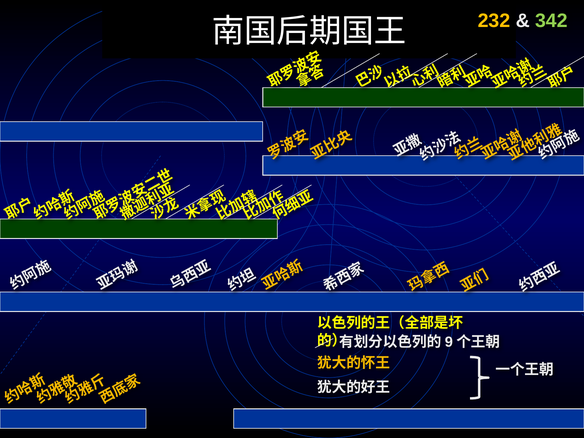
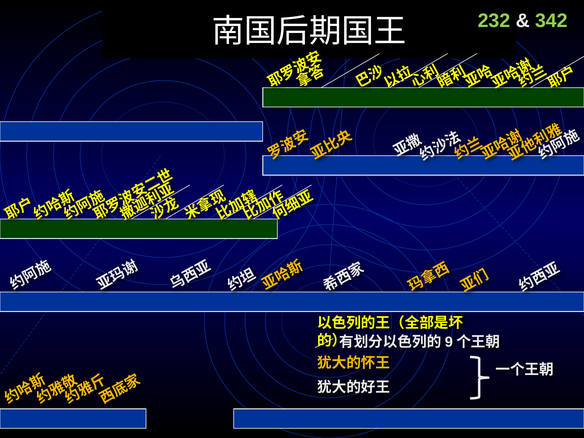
232 colour: yellow -> light green (494, 21)
